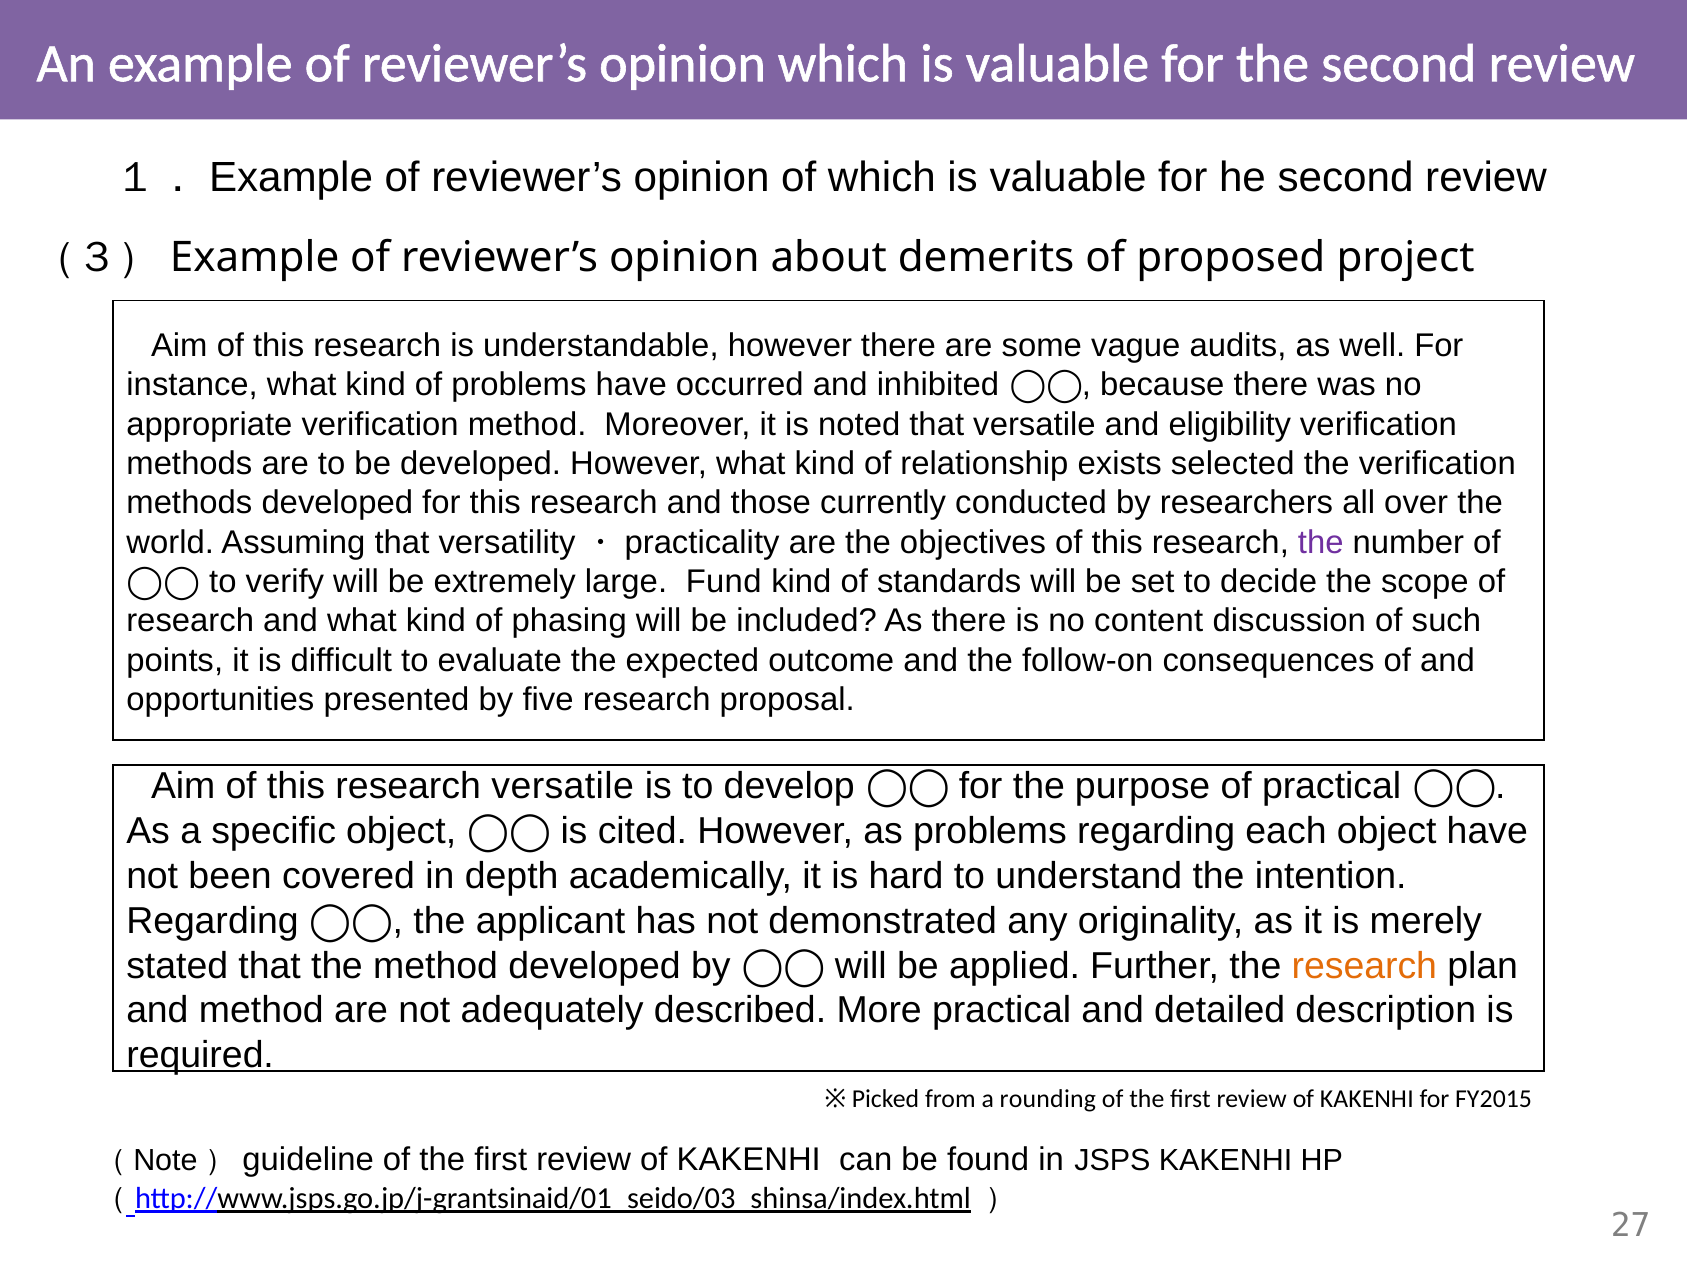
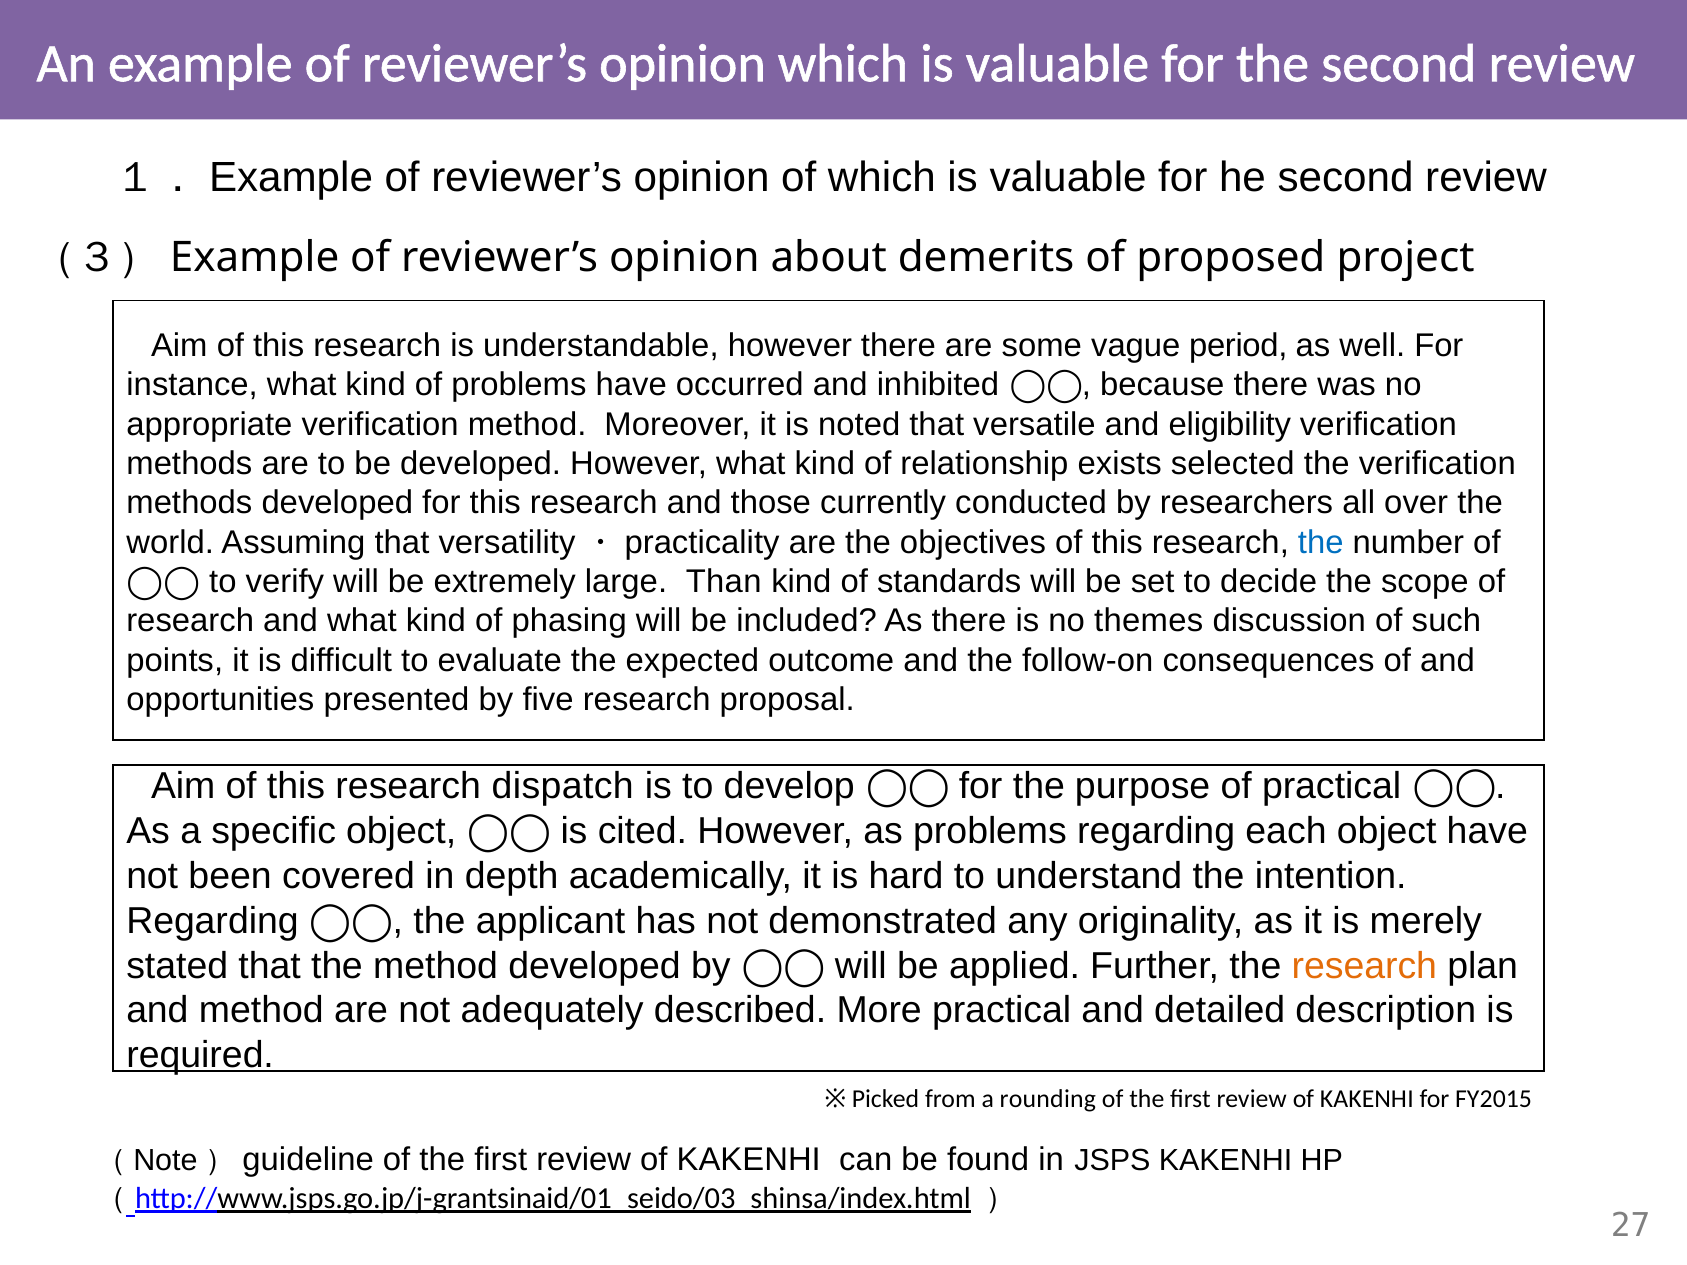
audits: audits -> period (1238, 346)
the colour: purple -> blue (1321, 542)
Fund: Fund -> Than (724, 582)
content: content -> themes (1149, 621)
research versatile: versatile -> dispatch (563, 786)
